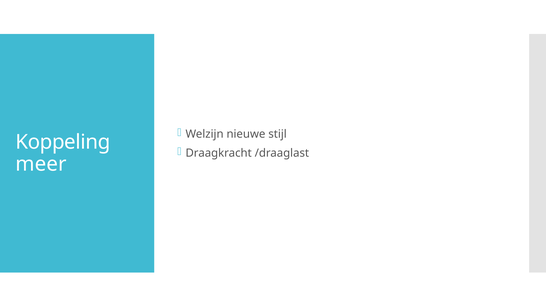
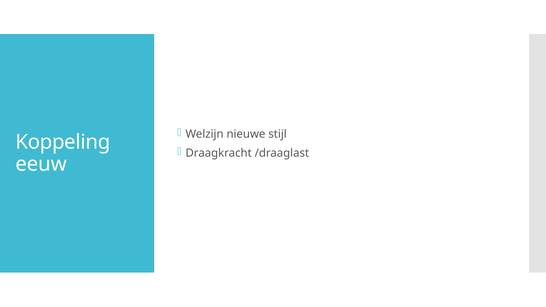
meer: meer -> eeuw (41, 164)
